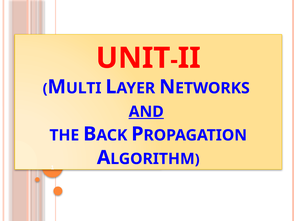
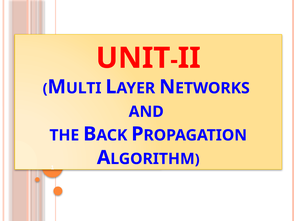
AND underline: present -> none (146, 111)
